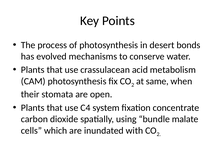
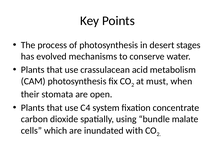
bonds: bonds -> stages (188, 45)
same: same -> must (157, 81)
